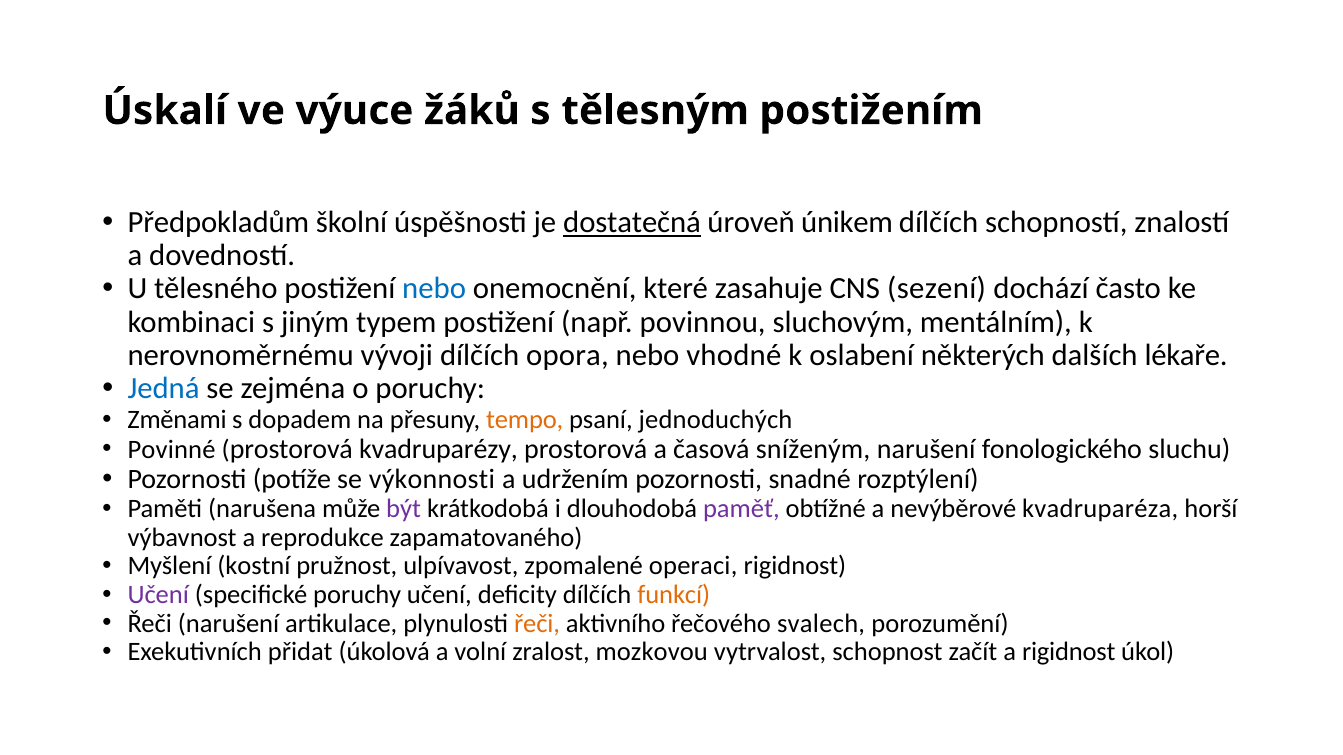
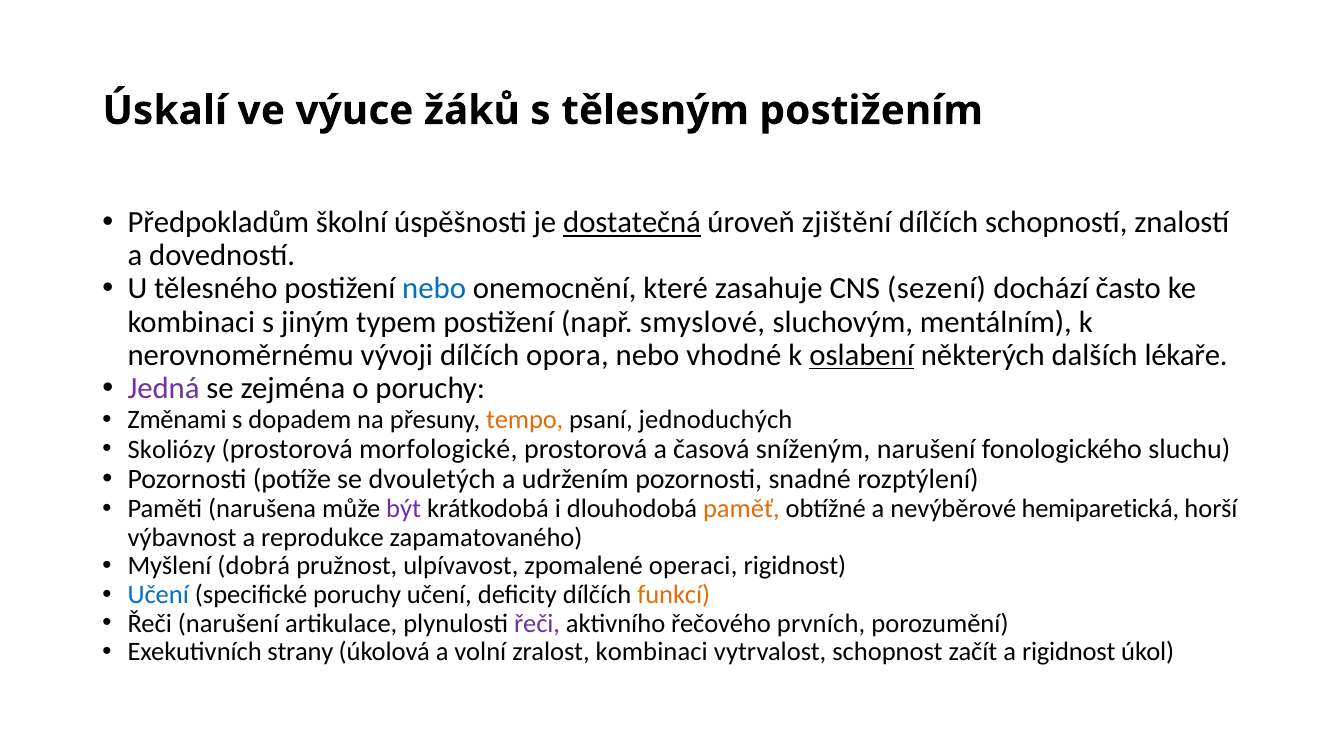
únikem: únikem -> zjištění (847, 223)
povinnou: povinnou -> smyslové (703, 322)
oslabení underline: none -> present (862, 355)
Jedná colour: blue -> purple (164, 389)
Povinné: Povinné -> Skoliózy (172, 450)
kvadruparézy: kvadruparézy -> morfologické (438, 449)
výkonnosti: výkonnosti -> dvouletých (432, 479)
paměť colour: purple -> orange (741, 509)
kvadruparéza: kvadruparéza -> hemiparetická (1100, 509)
kostní: kostní -> dobrá (254, 566)
Učení colour: purple -> blue (158, 595)
řeči colour: orange -> purple (537, 624)
svalech: svalech -> prvních (821, 624)
přidat: přidat -> strany (300, 652)
zralost mozkovou: mozkovou -> kombinaci (652, 652)
